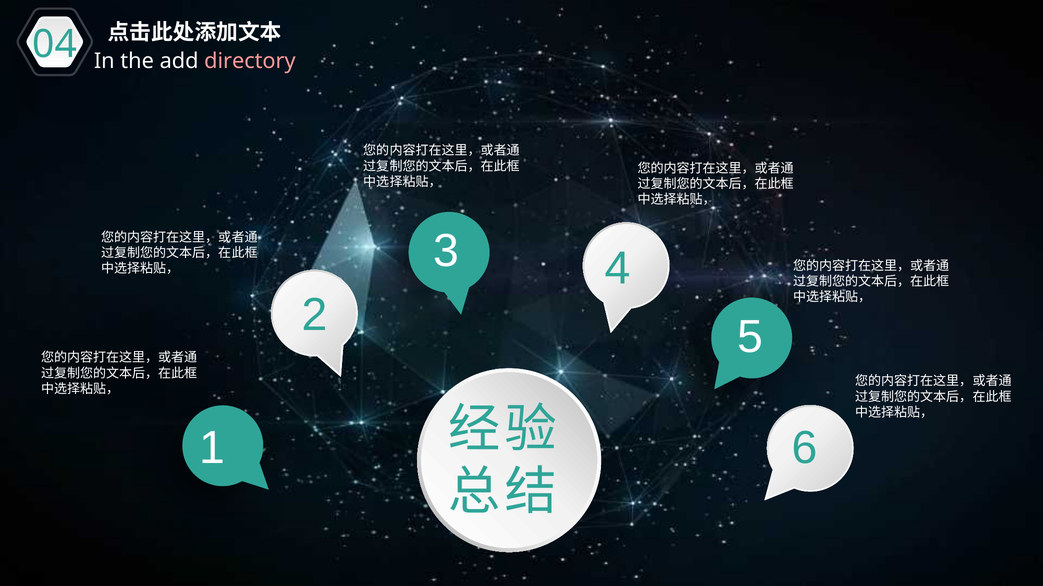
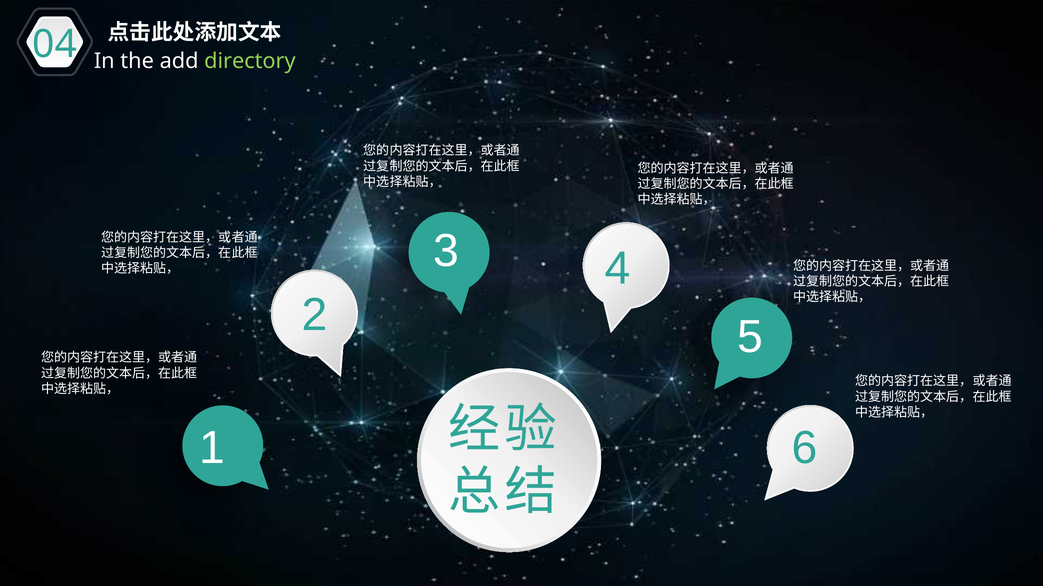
directory colour: pink -> light green (250, 61)
